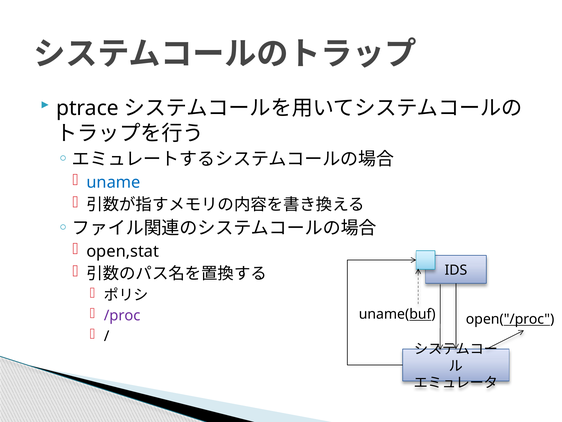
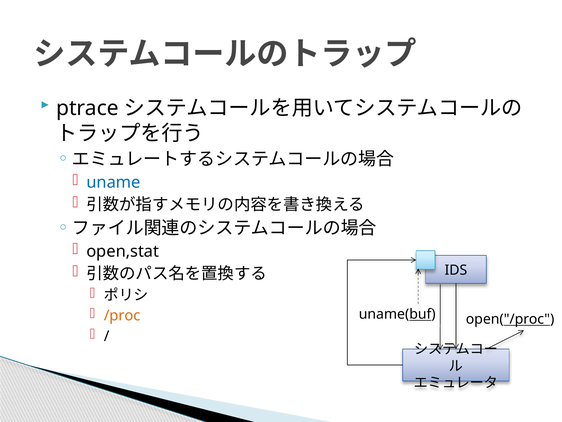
/proc colour: purple -> orange (122, 315)
